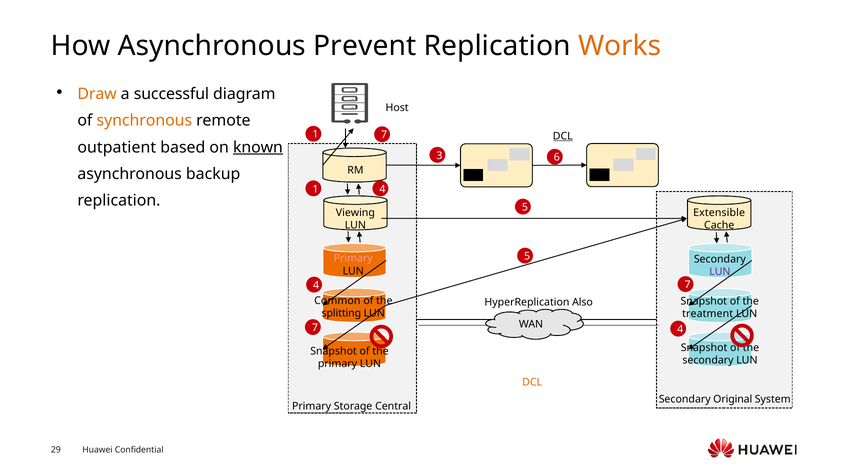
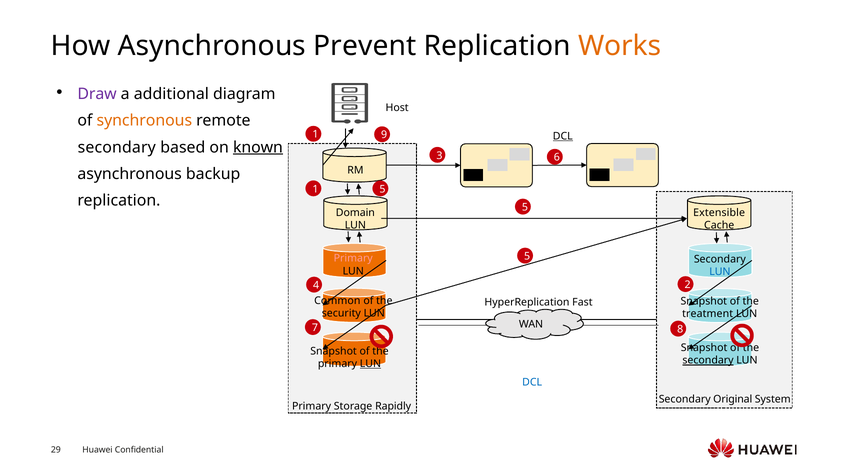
Draw colour: orange -> purple (97, 94)
successful: successful -> additional (171, 94)
1 7: 7 -> 9 (384, 135)
outpatient: outpatient -> secondary (117, 147)
1 4: 4 -> 5 (382, 189)
Viewing: Viewing -> Domain (355, 213)
LUN colour: purple -> blue (720, 272)
4 7: 7 -> 2 (688, 285)
Also: Also -> Fast (582, 302)
splitting: splitting -> security (341, 314)
7 4: 4 -> 8 (680, 330)
secondary underline: none -> present (708, 361)
LUN underline: none -> present (370, 364)
DCL colour: orange -> blue (532, 383)
Central: Central -> Rapidly (393, 407)
